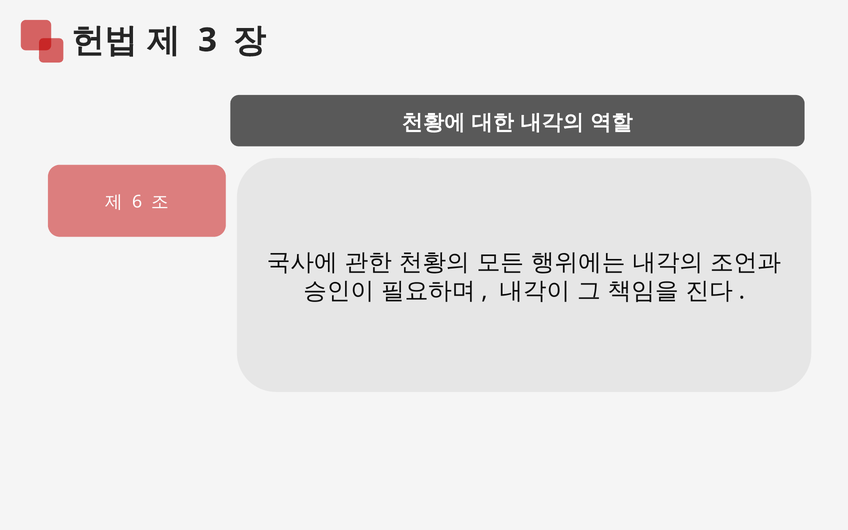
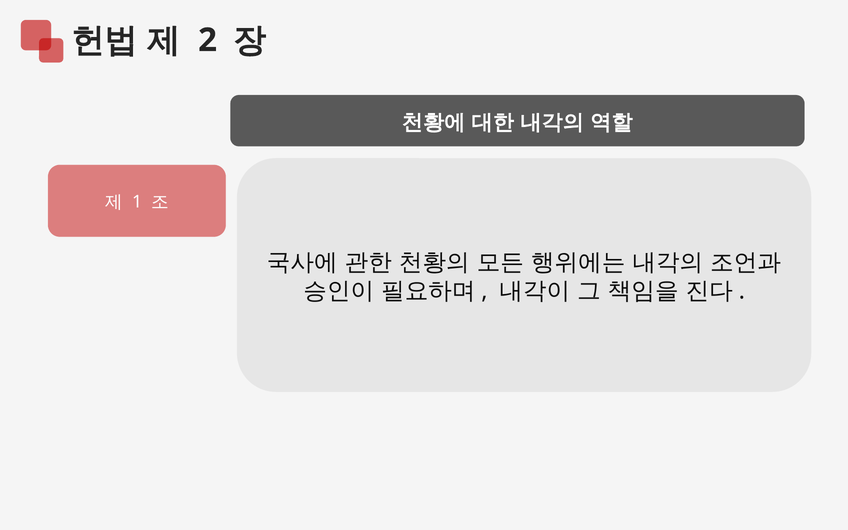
3: 3 -> 2 (208, 40)
6: 6 -> 1 (137, 202)
